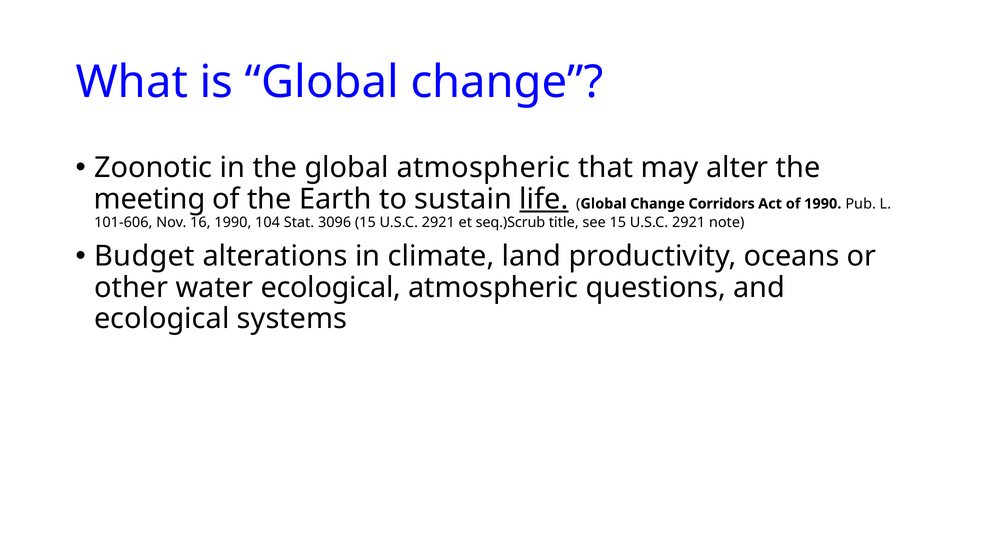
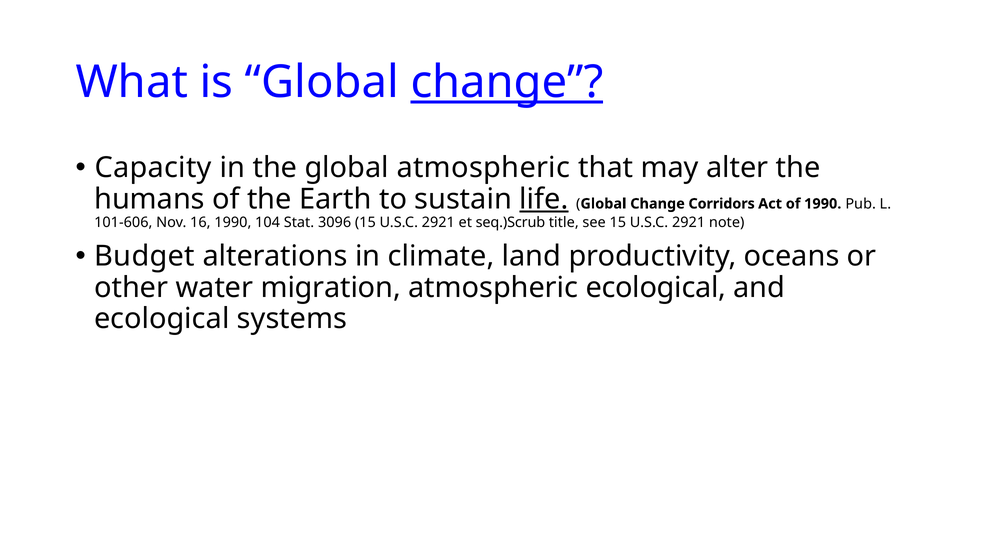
change underline: none -> present (507, 82)
Zoonotic: Zoonotic -> Capacity (153, 168)
meeting: meeting -> humans (149, 199)
water ecological: ecological -> migration (331, 287)
atmospheric questions: questions -> ecological (656, 287)
